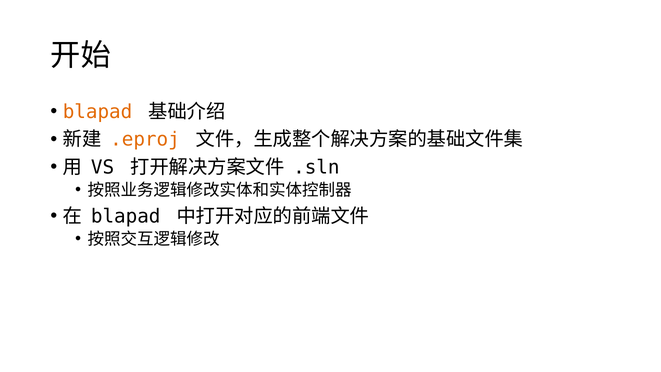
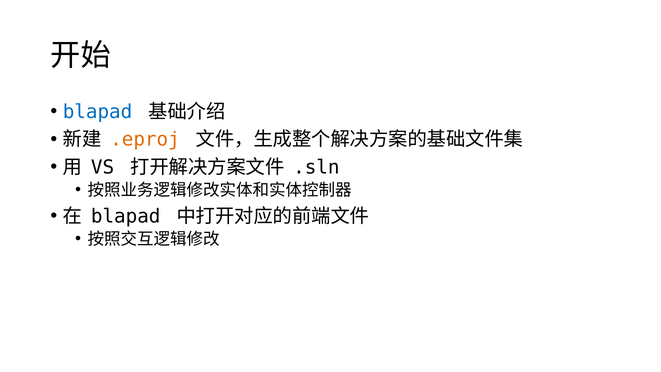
blapad colour: orange -> blue (98, 112)
